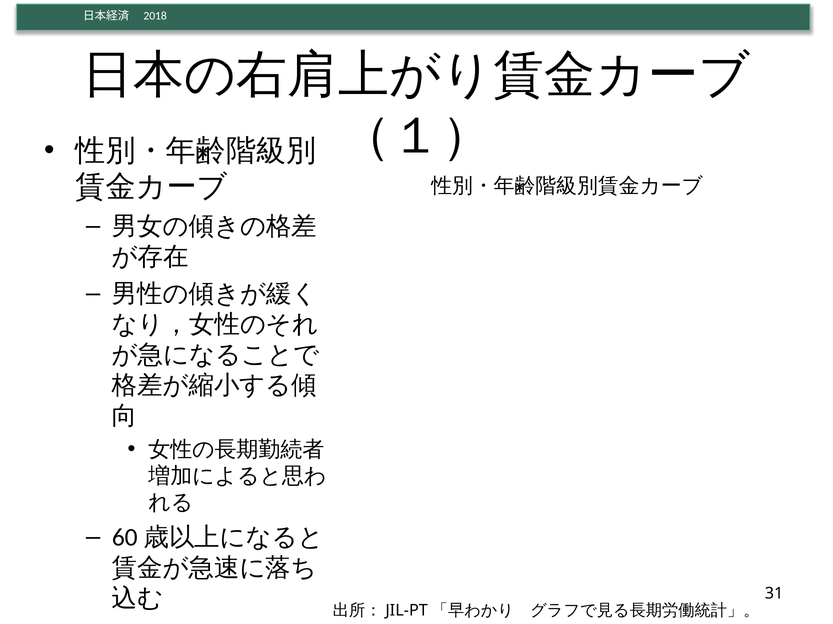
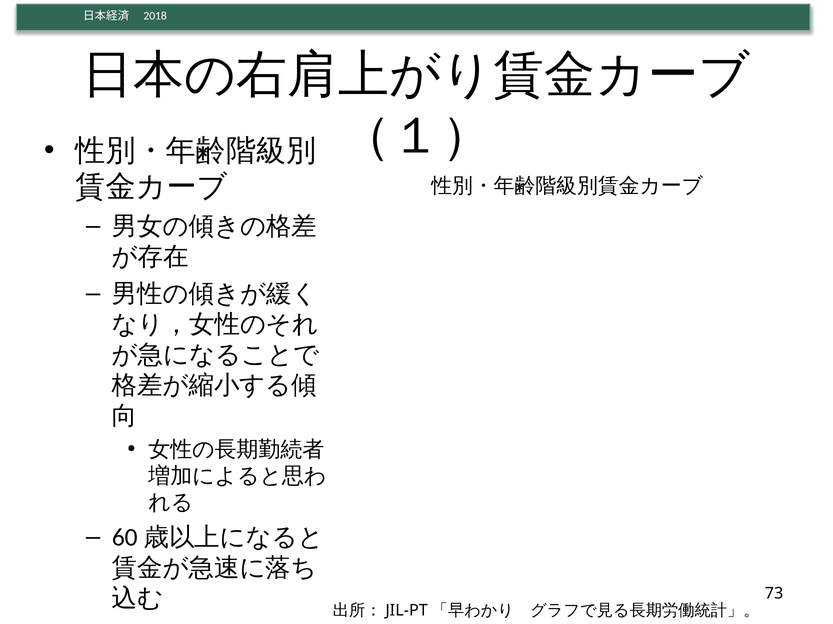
31: 31 -> 73 (774, 594)
